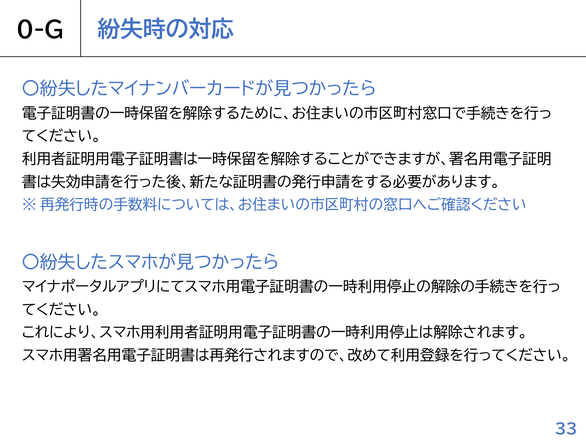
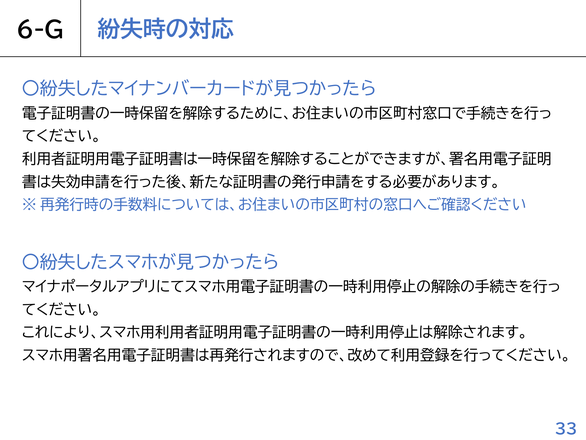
0-G: 0-G -> 6-G (40, 30)
